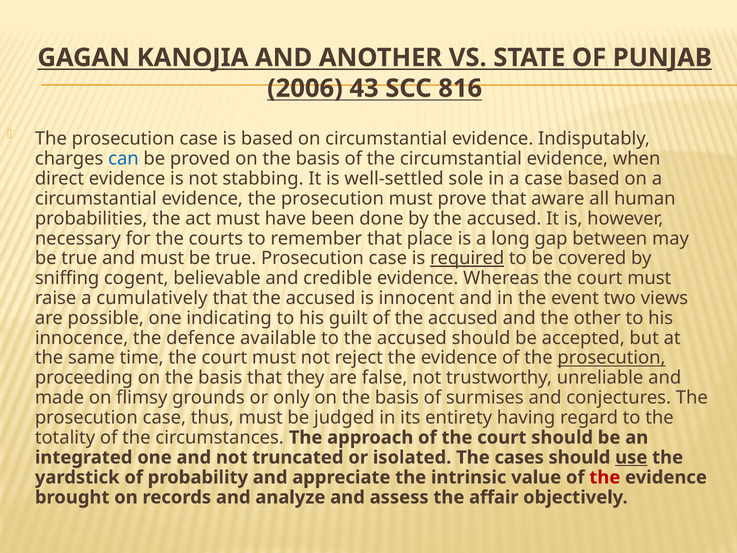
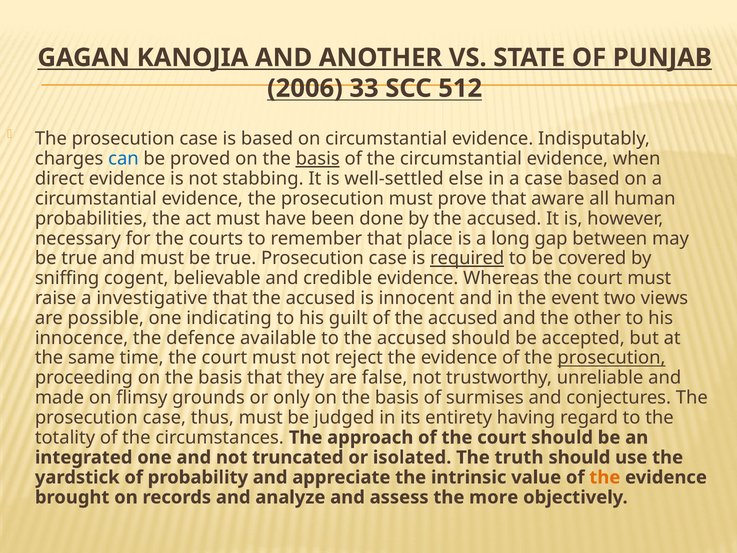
43: 43 -> 33 (364, 88)
816: 816 -> 512 (460, 88)
basis underline: none -> present (318, 159)
sole: sole -> else (466, 179)
cumulatively: cumulatively -> investigative (152, 298)
cases: cases -> truth (519, 457)
use underline: present -> none (631, 457)
the colour: red -> orange (605, 477)
affair: affair -> more (494, 497)
